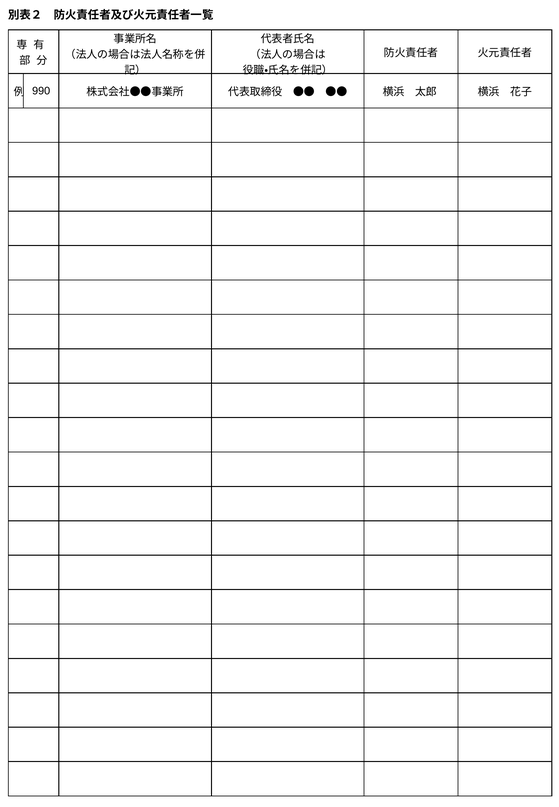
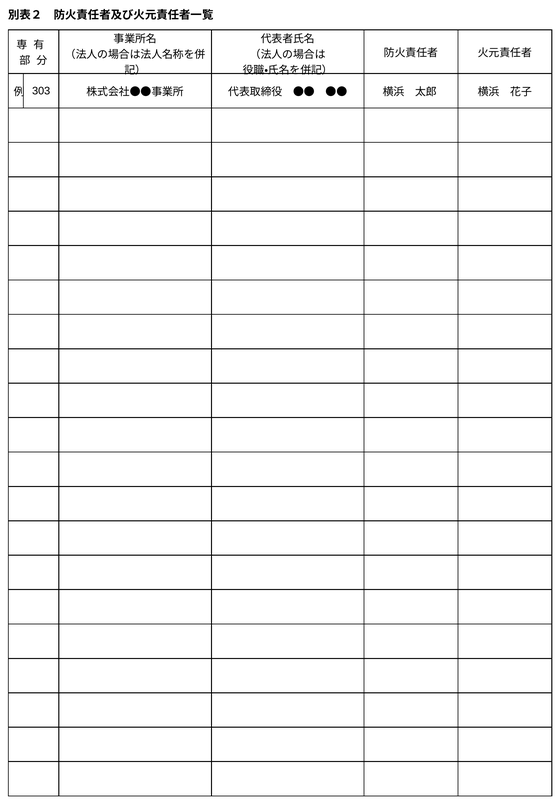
990: 990 -> 303 (41, 91)
